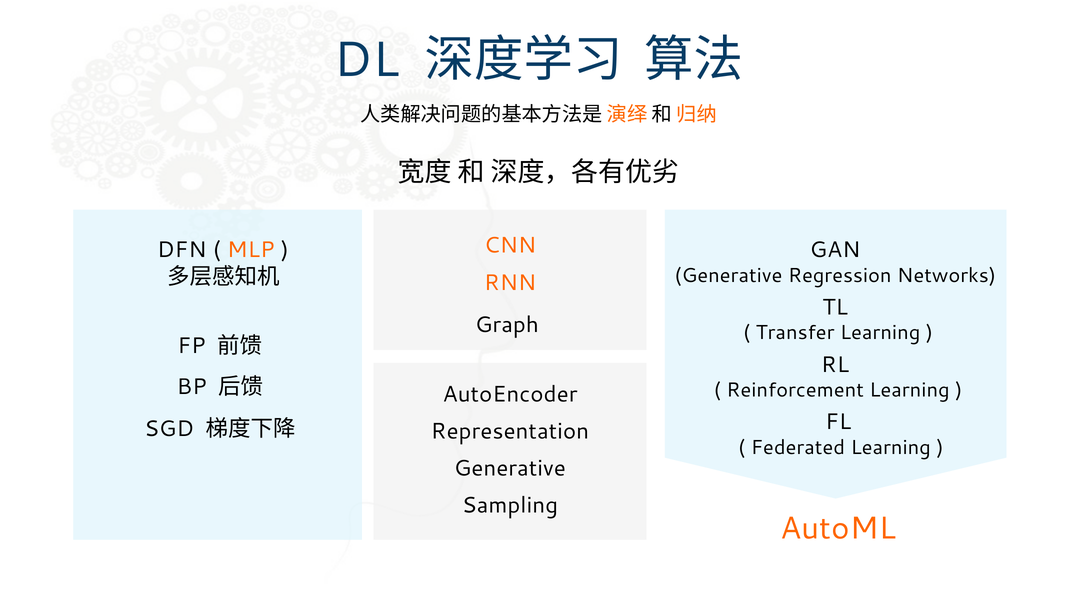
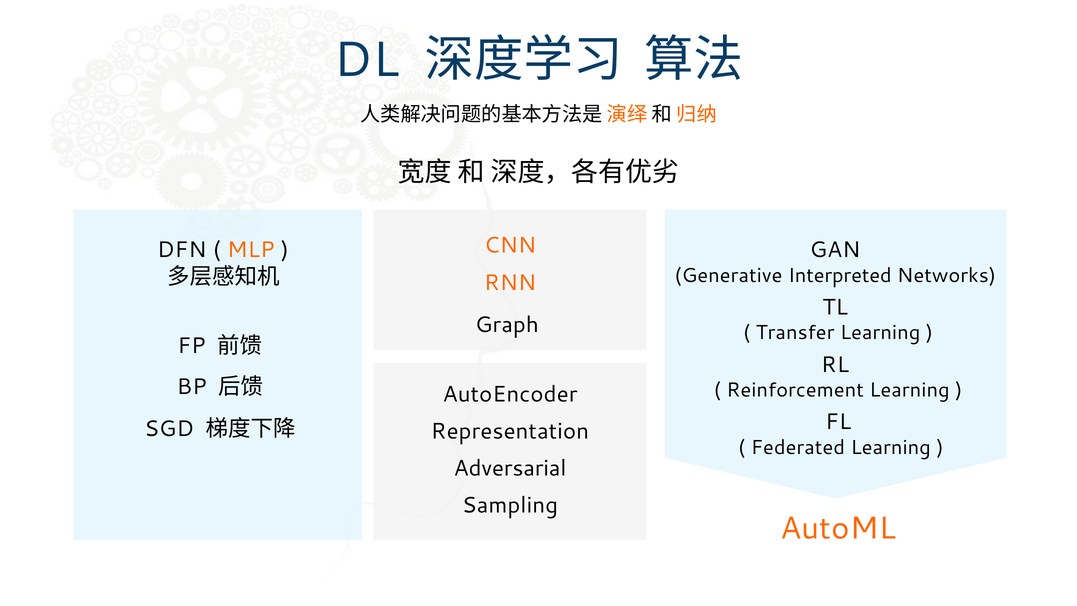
Regression: Regression -> Interpreted (840, 275)
Generative: Generative -> Adversarial (510, 468)
